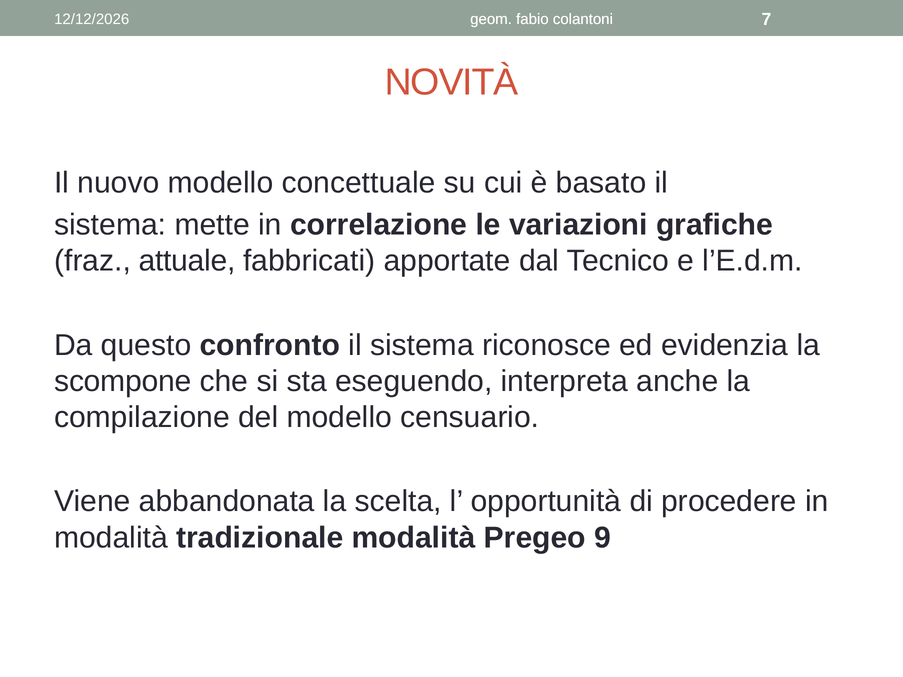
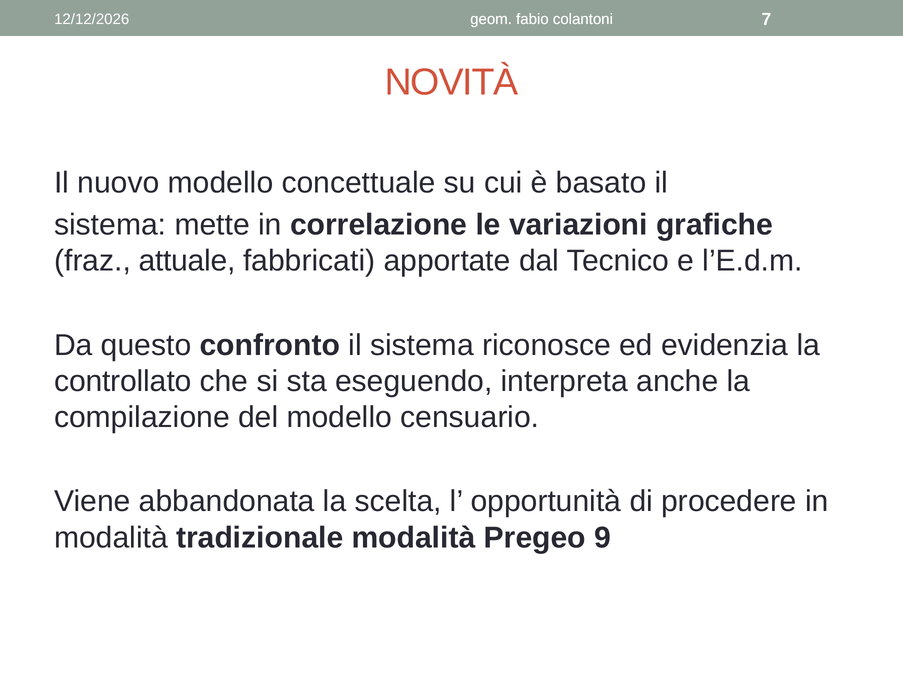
scompone: scompone -> controllato (123, 381)
